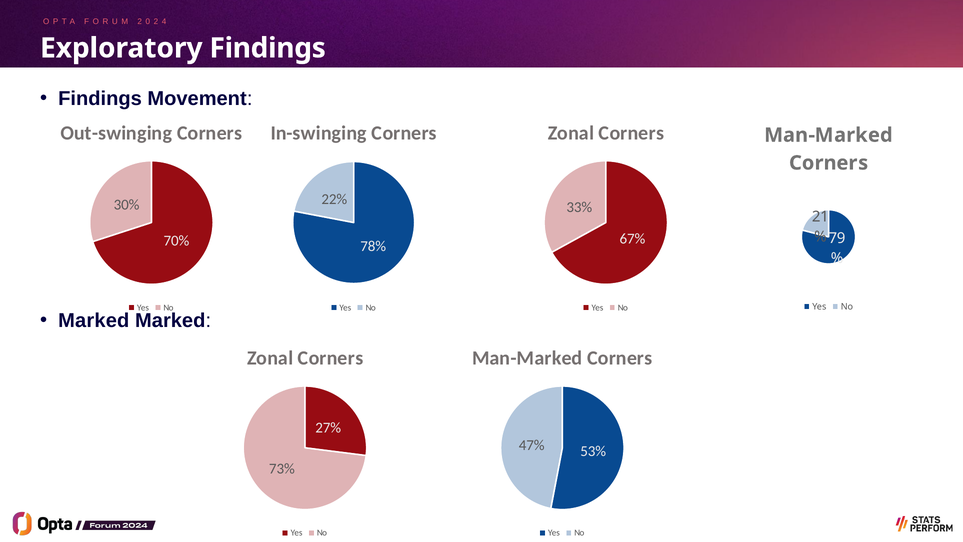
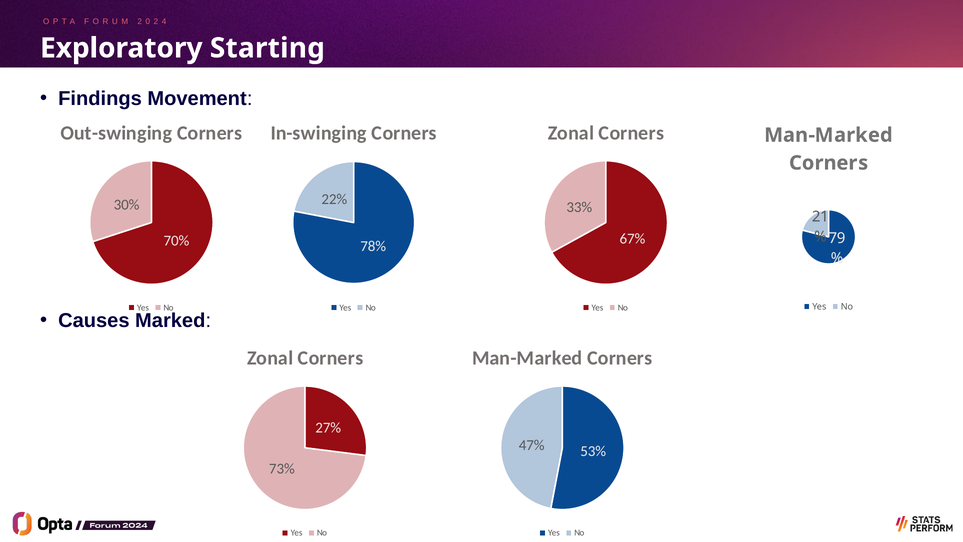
Exploratory Findings: Findings -> Starting (267, 48)
Marked: Marked -> Causes (94, 320)
